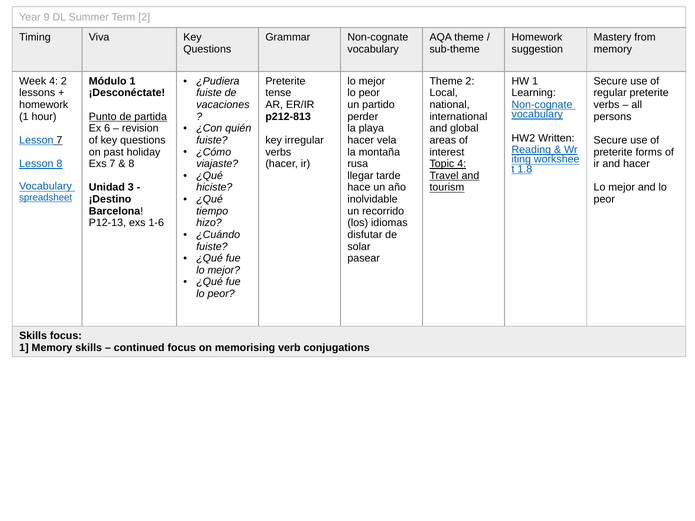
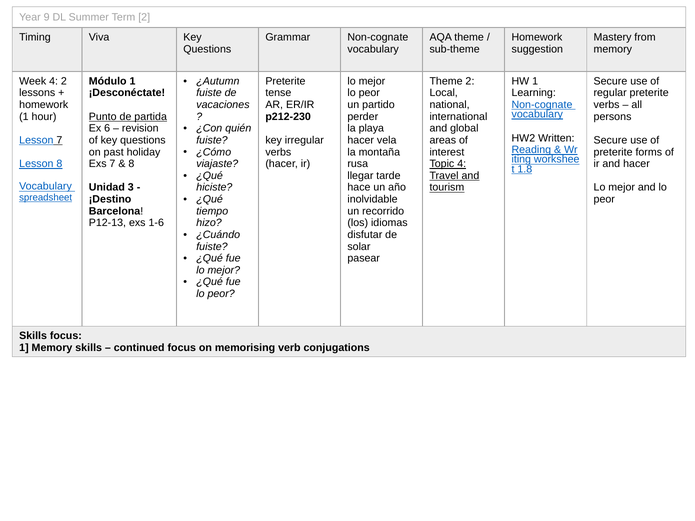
¿Pudiera: ¿Pudiera -> ¿Autumn (218, 81)
p212-813: p212-813 -> p212-230 (288, 117)
